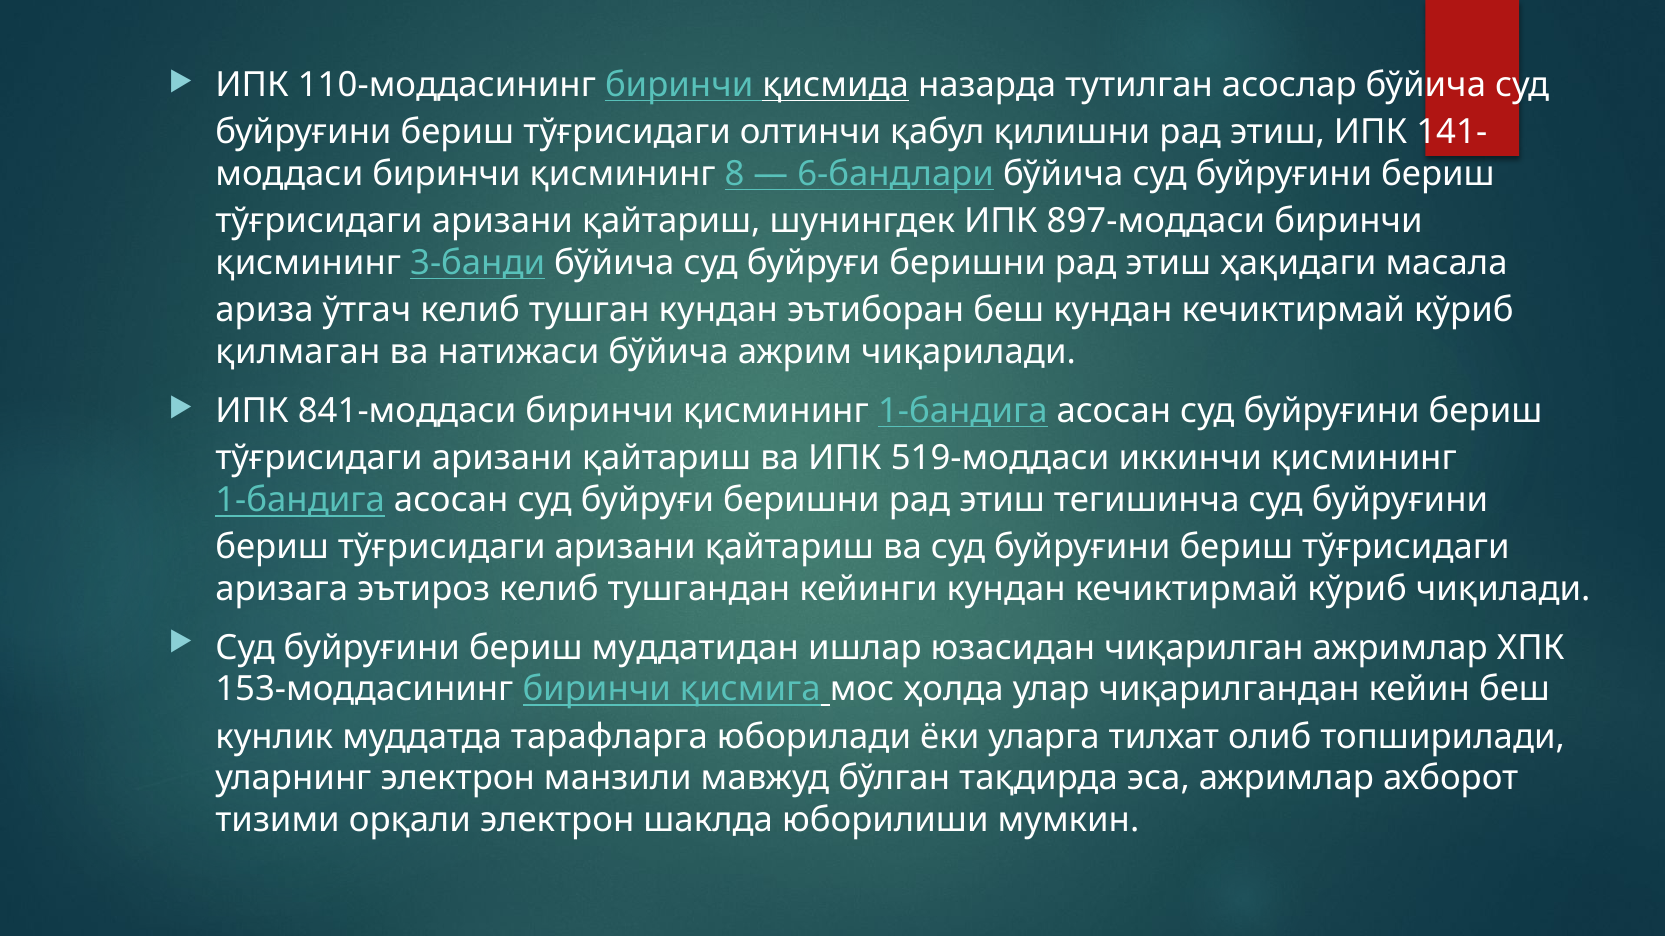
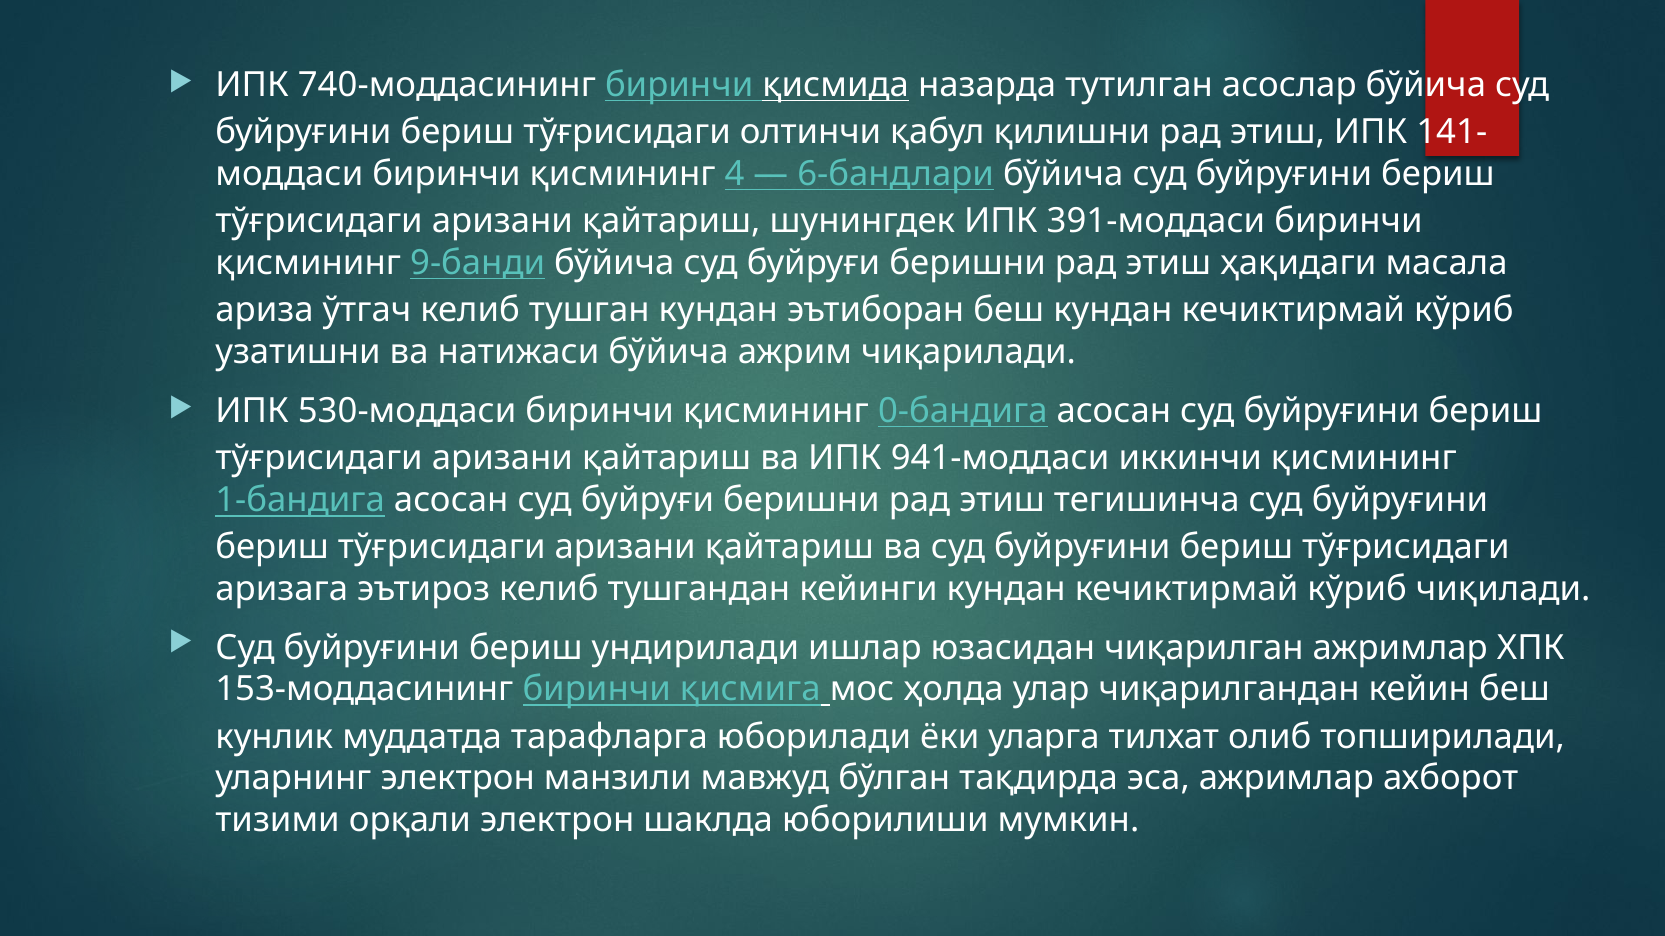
110-моддасининг: 110-моддасининг -> 740-моддасининг (447, 85)
8: 8 -> 4 (735, 174)
897-моддаси: 897-моддаси -> 391-моддаси (1156, 221)
3-банди: 3-банди -> 9-банди (478, 263)
қилмаган: қилмаган -> узатишни (298, 352)
841-моддаси: 841-моддаси -> 530-моддаси (407, 411)
биринчи қисмининг 1-бандига: 1-бандига -> 0-бандига (963, 411)
519-моддаси: 519-моддаси -> 941-моддаси (1000, 459)
муддатидан: муддатидан -> ундирилади (695, 648)
